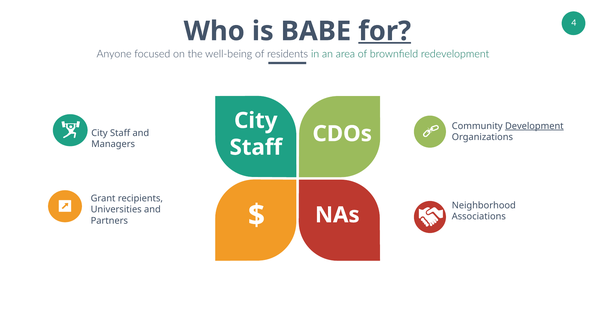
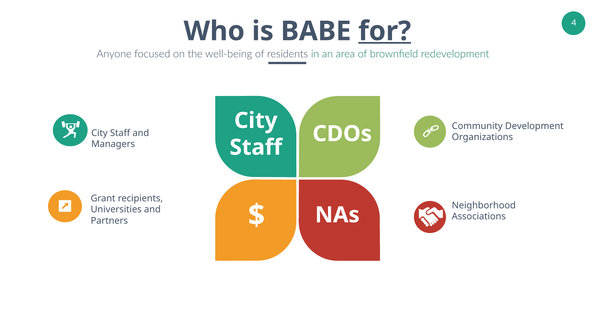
Development underline: present -> none (534, 126)
